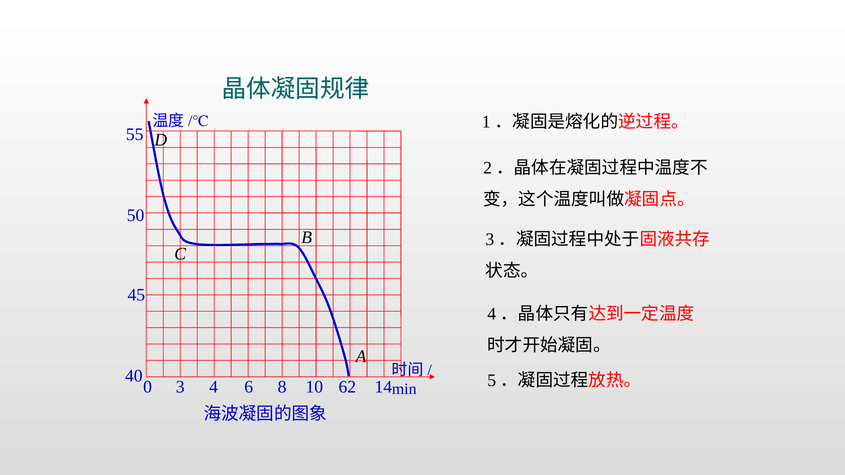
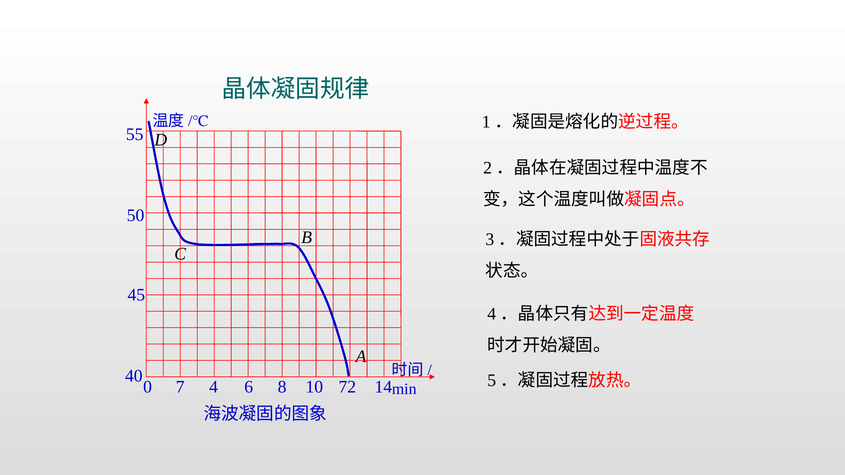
3: 3 -> 7 (180, 387)
62: 62 -> 72 (347, 387)
